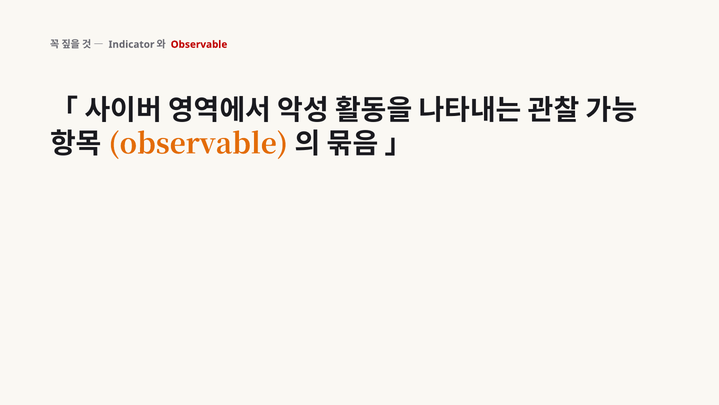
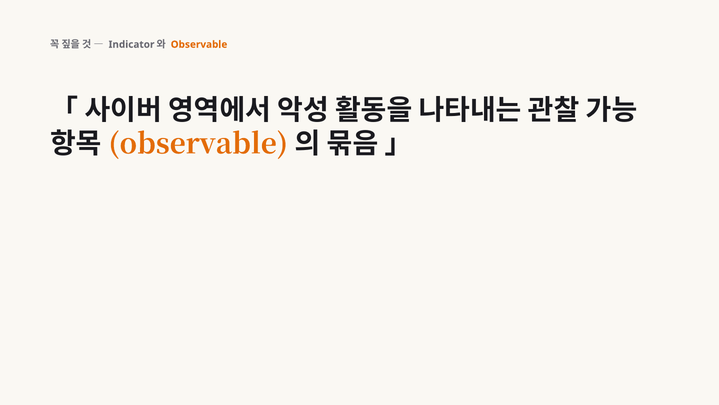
Observable colour: red -> orange (199, 44)
